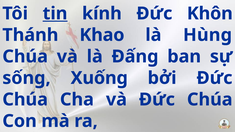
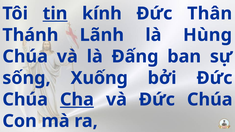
Khôn: Khôn -> Thân (210, 13)
Khao: Khao -> Lãnh (102, 35)
Cha underline: none -> present (77, 100)
